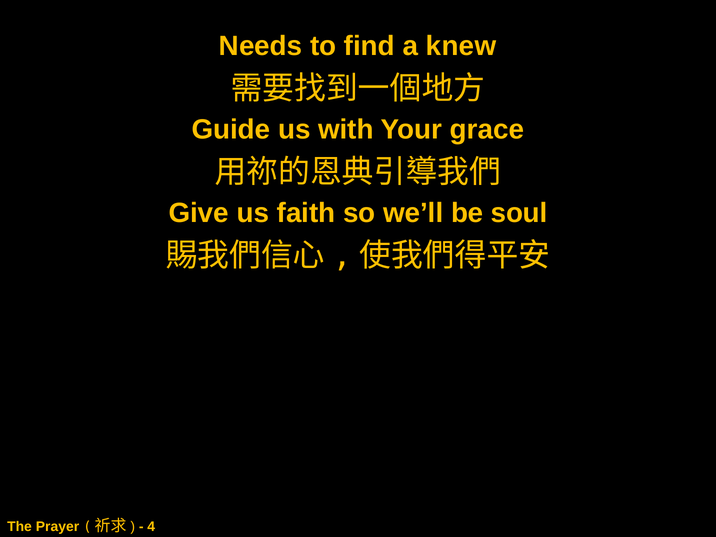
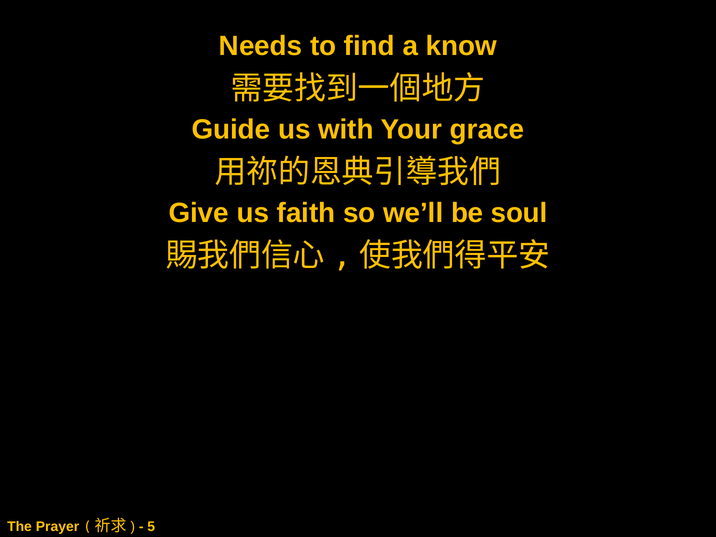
knew: knew -> know (461, 46)
4: 4 -> 5 (151, 527)
